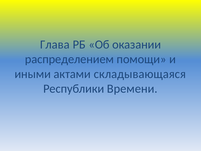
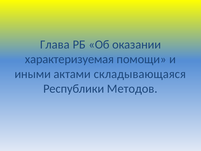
распределением: распределением -> характеризуемая (69, 59)
Времени: Времени -> Методов (132, 89)
